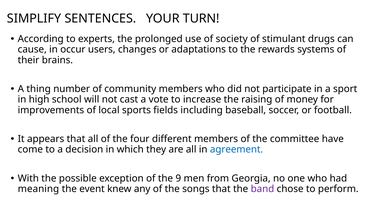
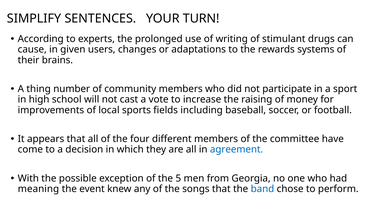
society: society -> writing (232, 39)
occur: occur -> given (73, 49)
9: 9 -> 5 (178, 178)
band colour: purple -> blue (262, 189)
